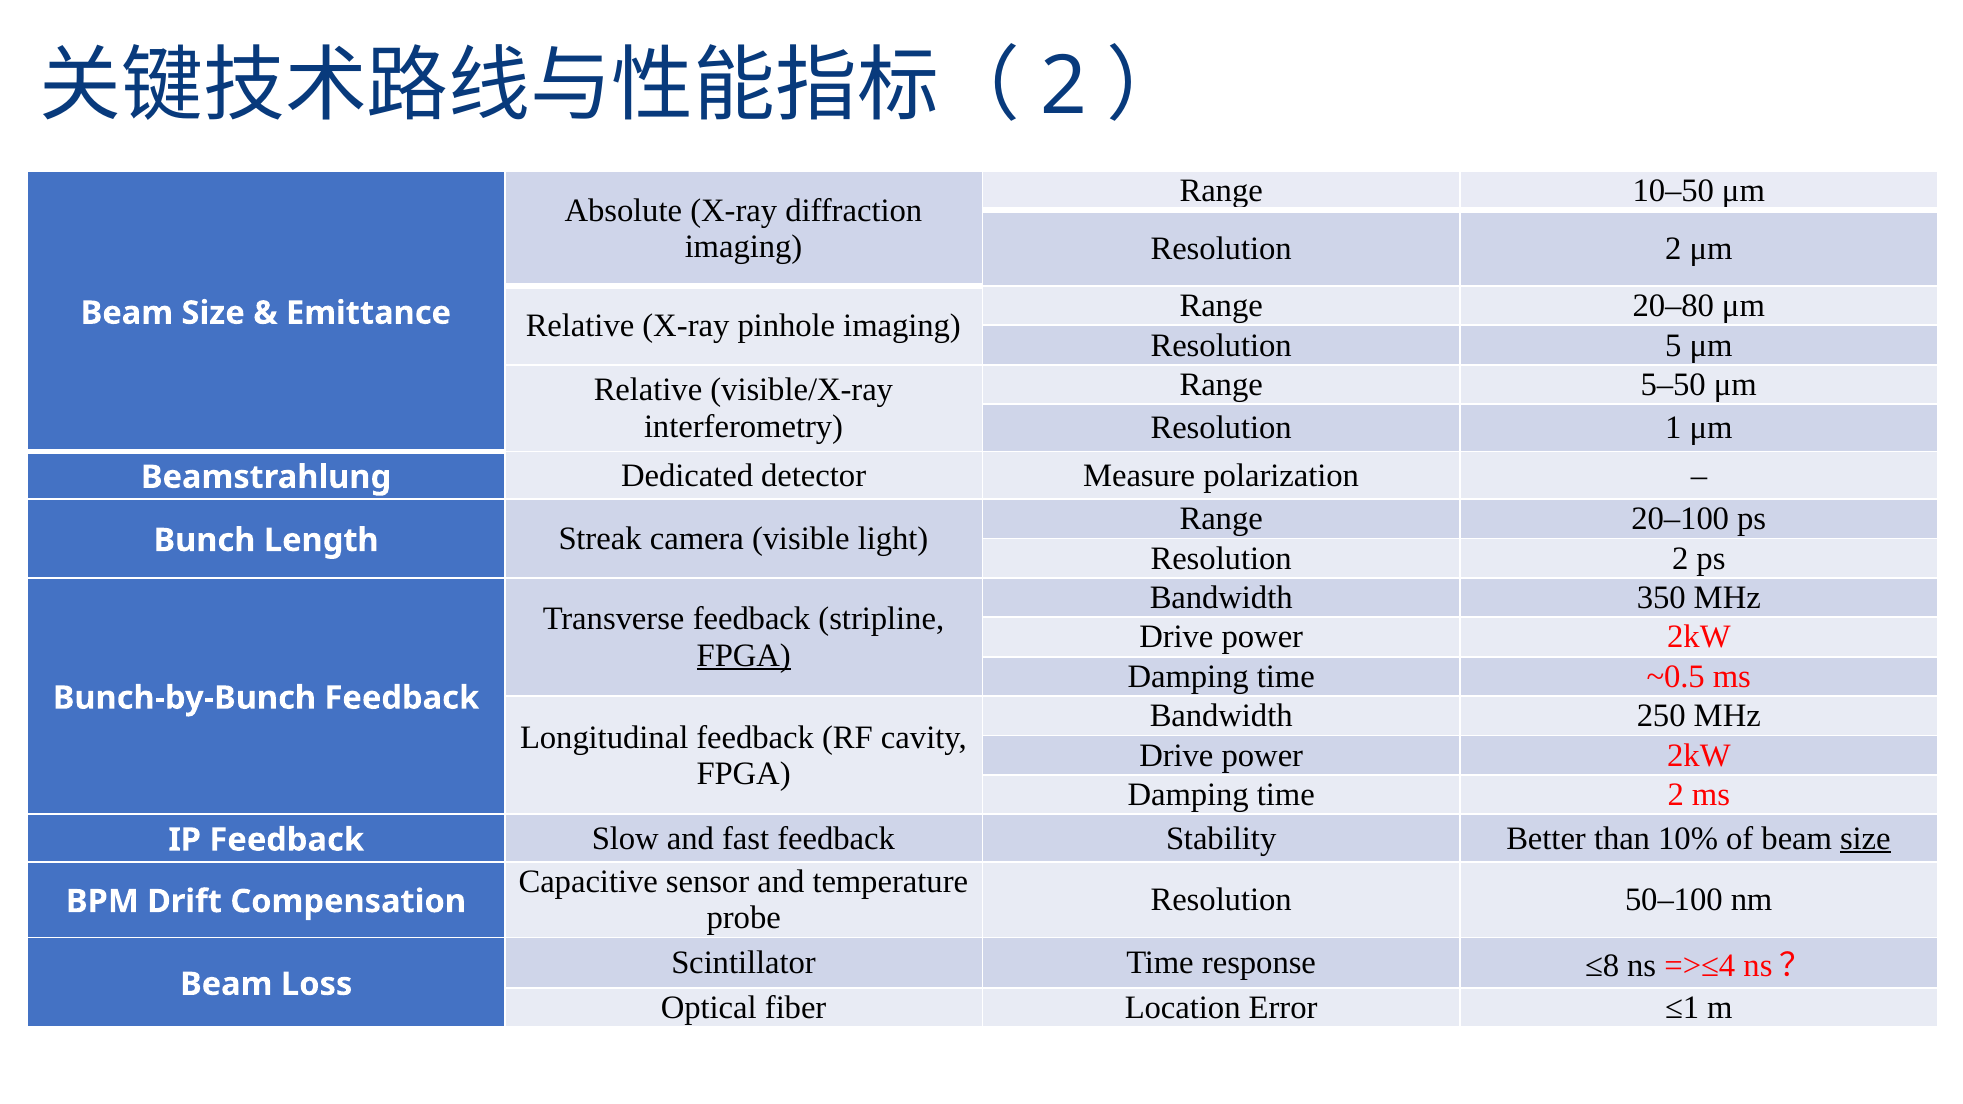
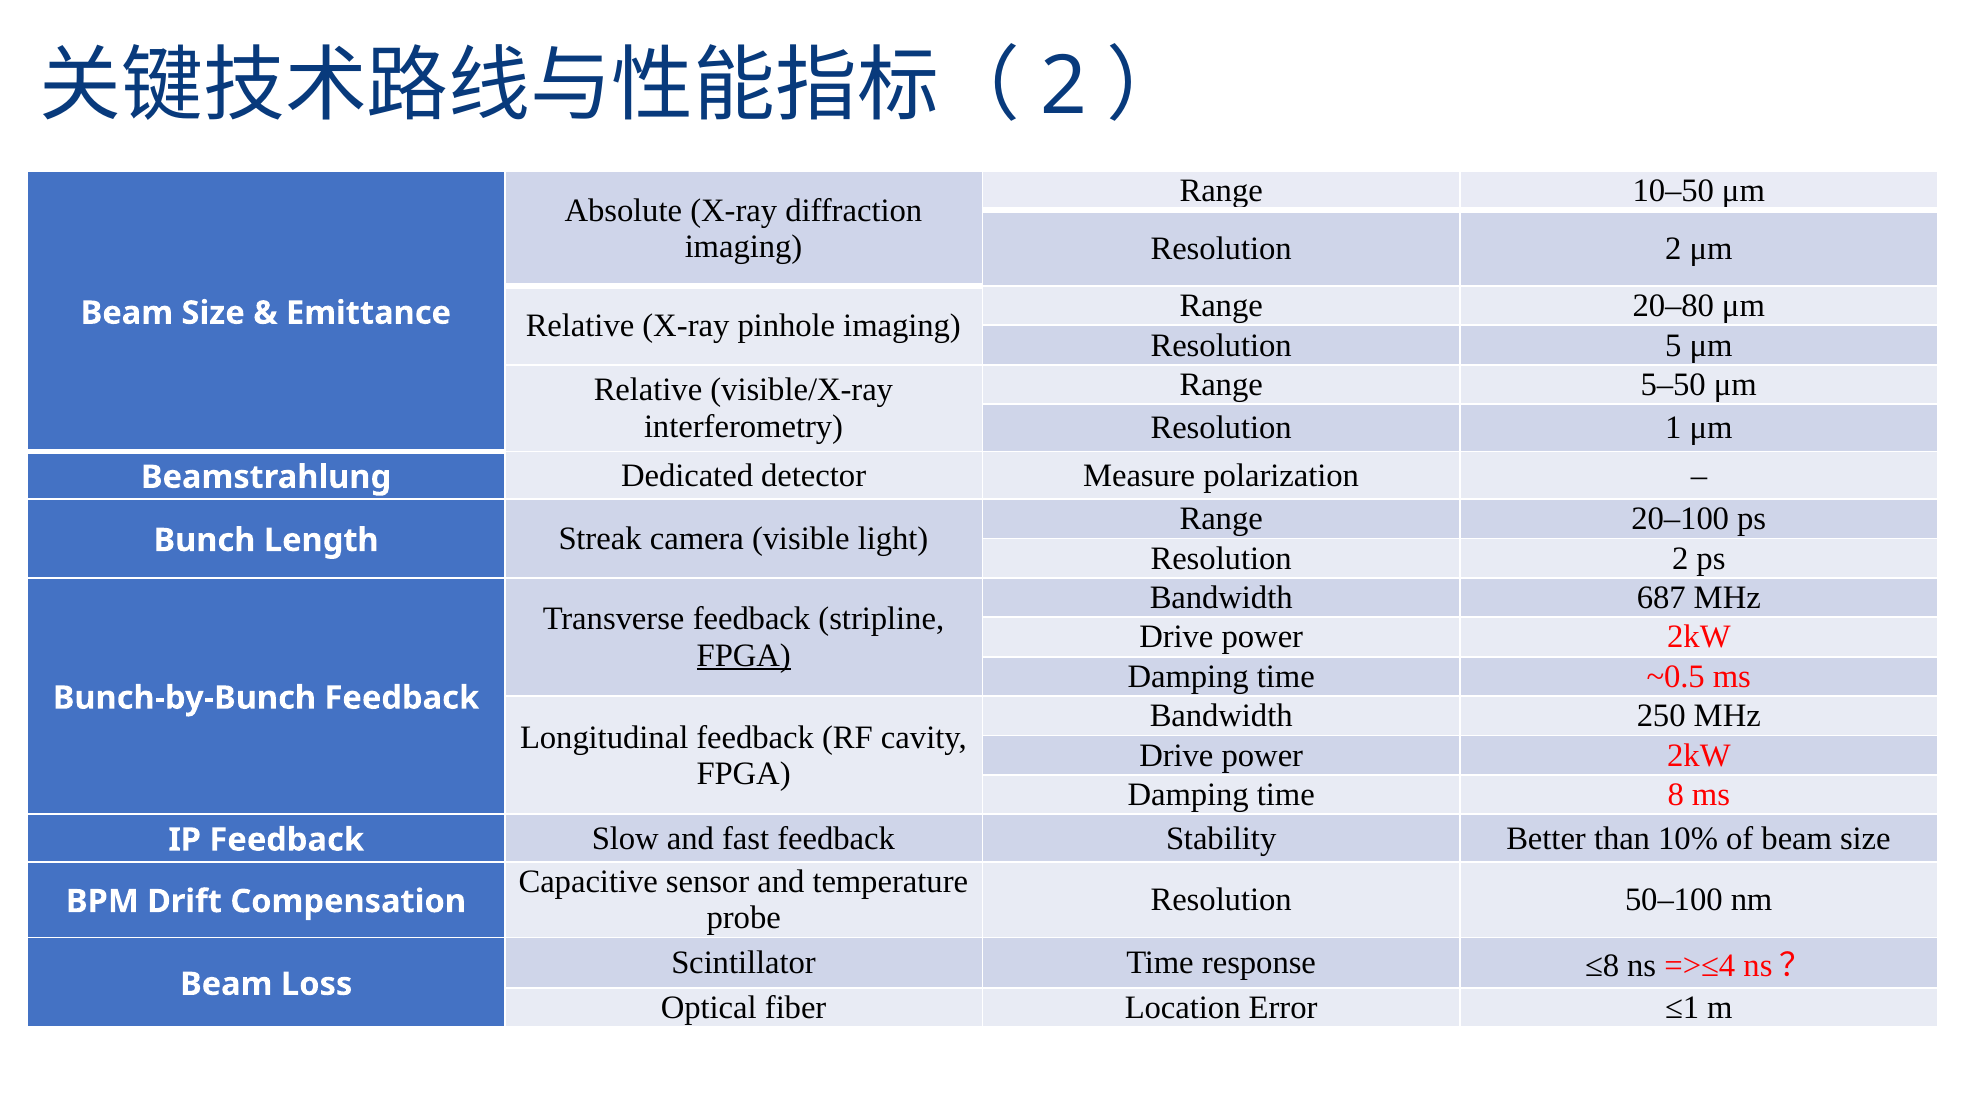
350: 350 -> 687 (1661, 598)
time 2: 2 -> 8 (1676, 795)
size underline: present -> none (1865, 838)
